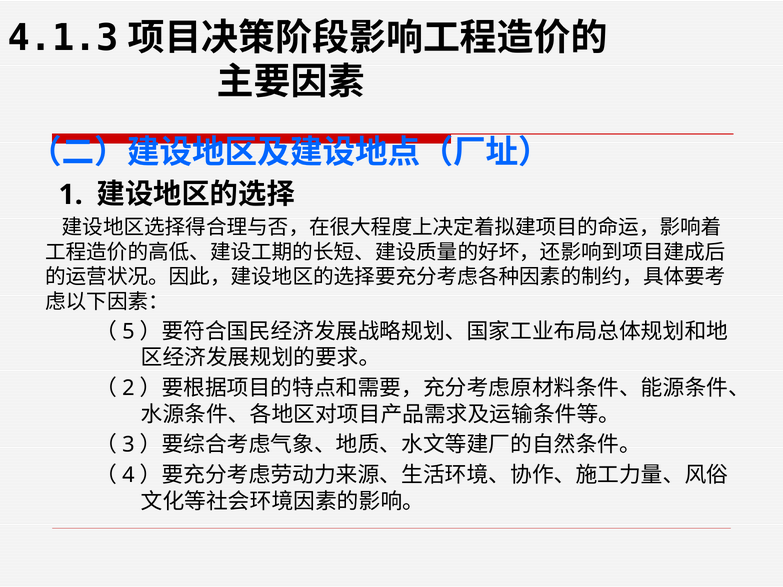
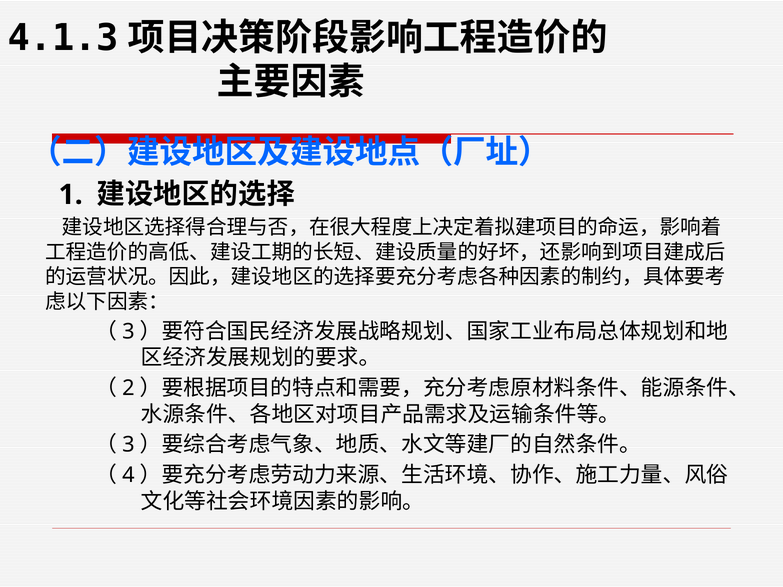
5: 5 -> 3 (128, 332)
